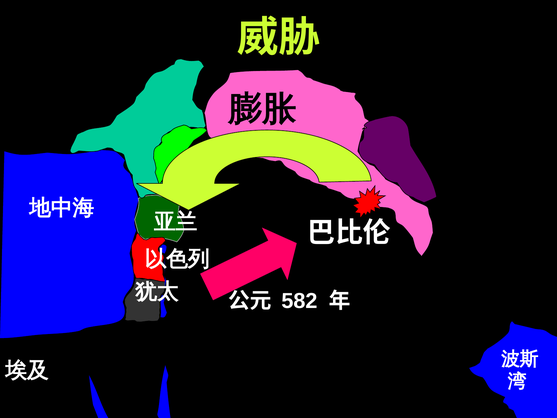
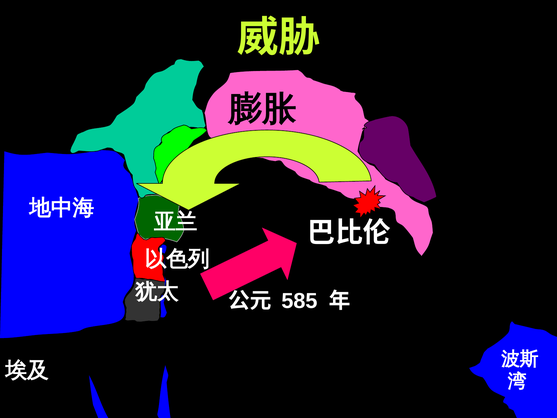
582: 582 -> 585 (300, 301)
